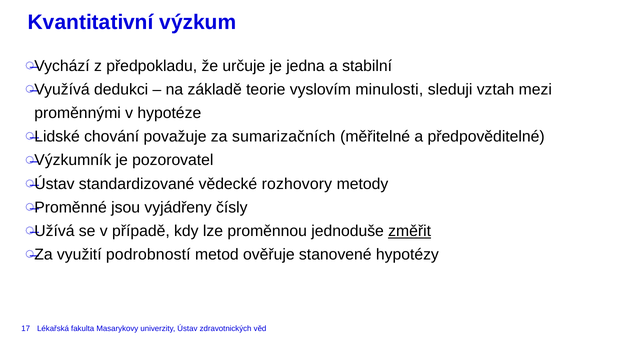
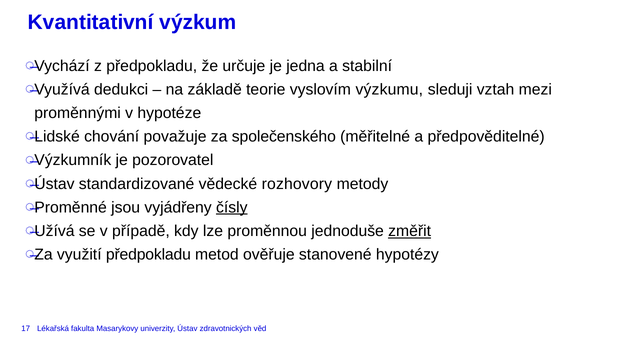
minulosti: minulosti -> výzkumu (389, 89)
sumarizačních: sumarizačních -> společenského (284, 137)
čísly underline: none -> present (232, 207)
využití podrobností: podrobností -> předpokladu (148, 254)
